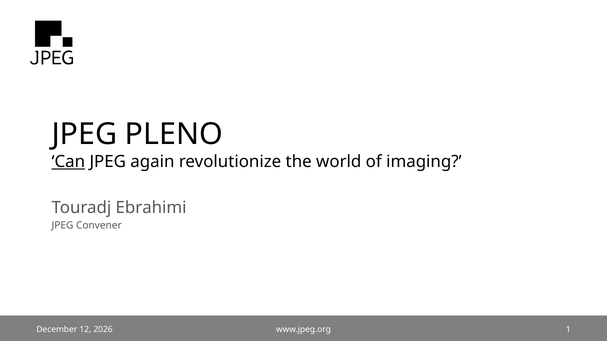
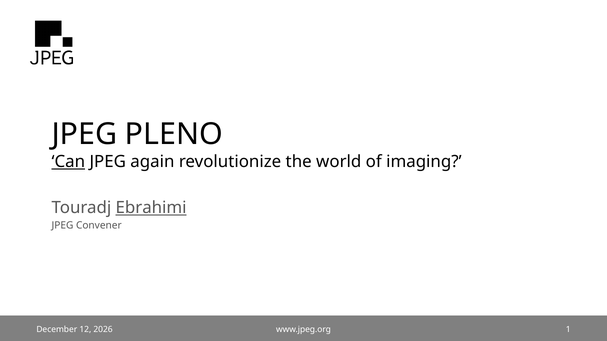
Ebrahimi underline: none -> present (151, 208)
